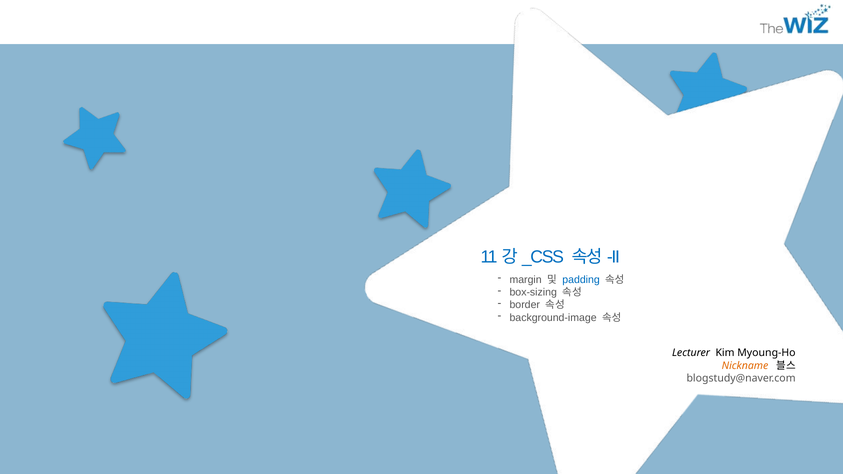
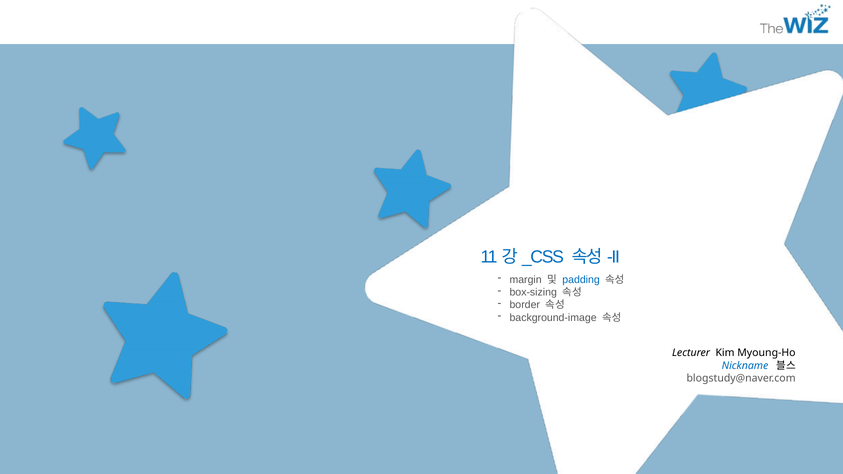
Nickname colour: orange -> blue (745, 366)
